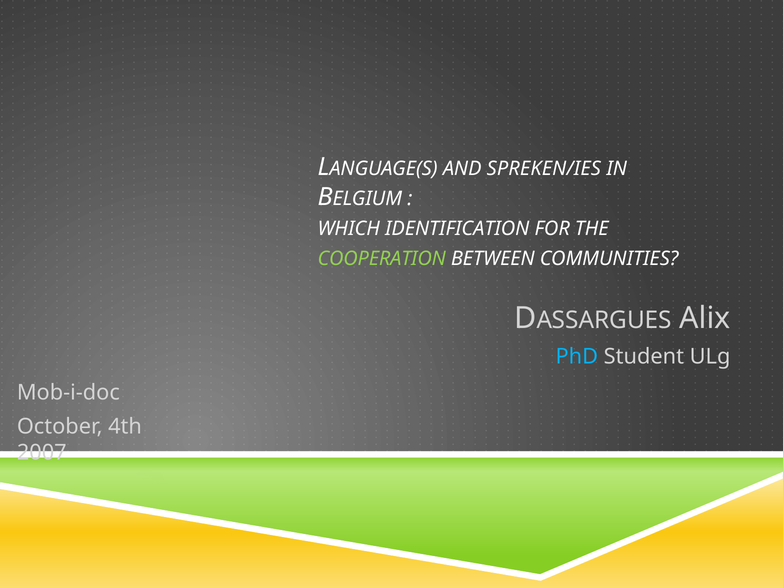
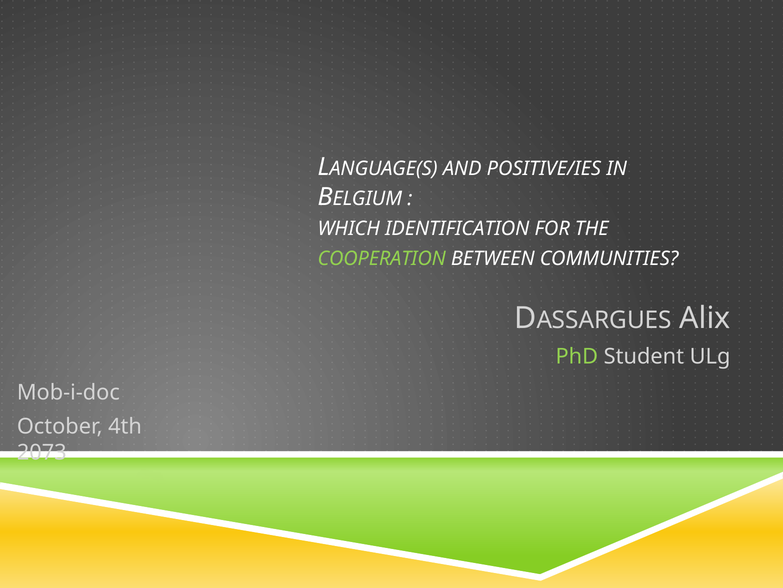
SPREKEN/IES: SPREKEN/IES -> POSITIVE/IES (544, 169)
PhD colour: light blue -> light green (577, 356)
2007: 2007 -> 2073 (42, 452)
